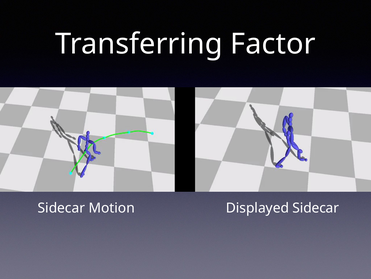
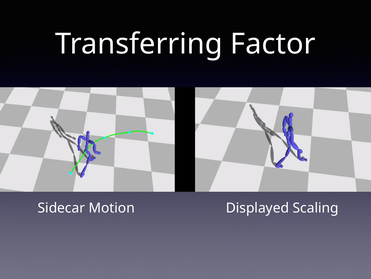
Displayed Sidecar: Sidecar -> Scaling (316, 208)
